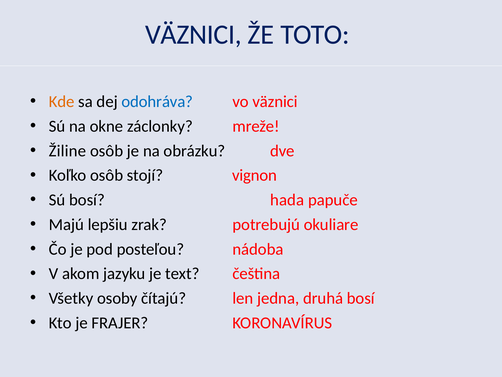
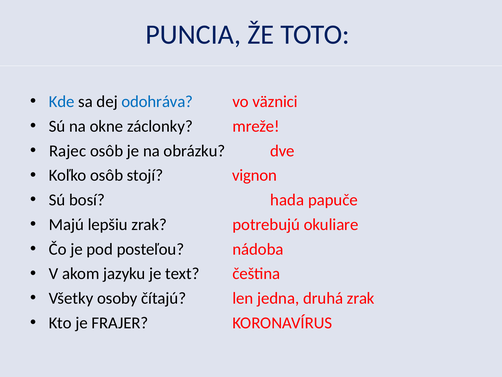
VÄZNICI: VÄZNICI -> PUNCIA (193, 34)
Kde colour: orange -> blue (62, 102)
Žiline: Žiline -> Rajec (68, 151)
druhá bosí: bosí -> zrak (361, 298)
